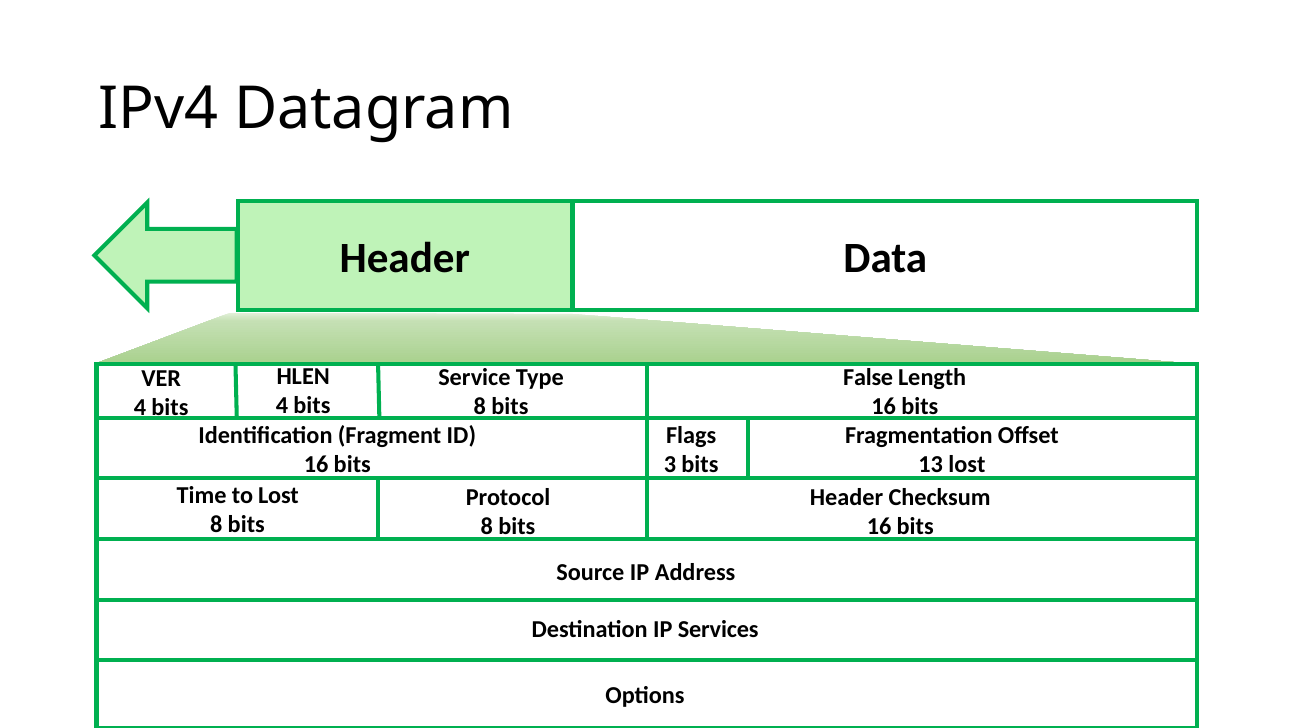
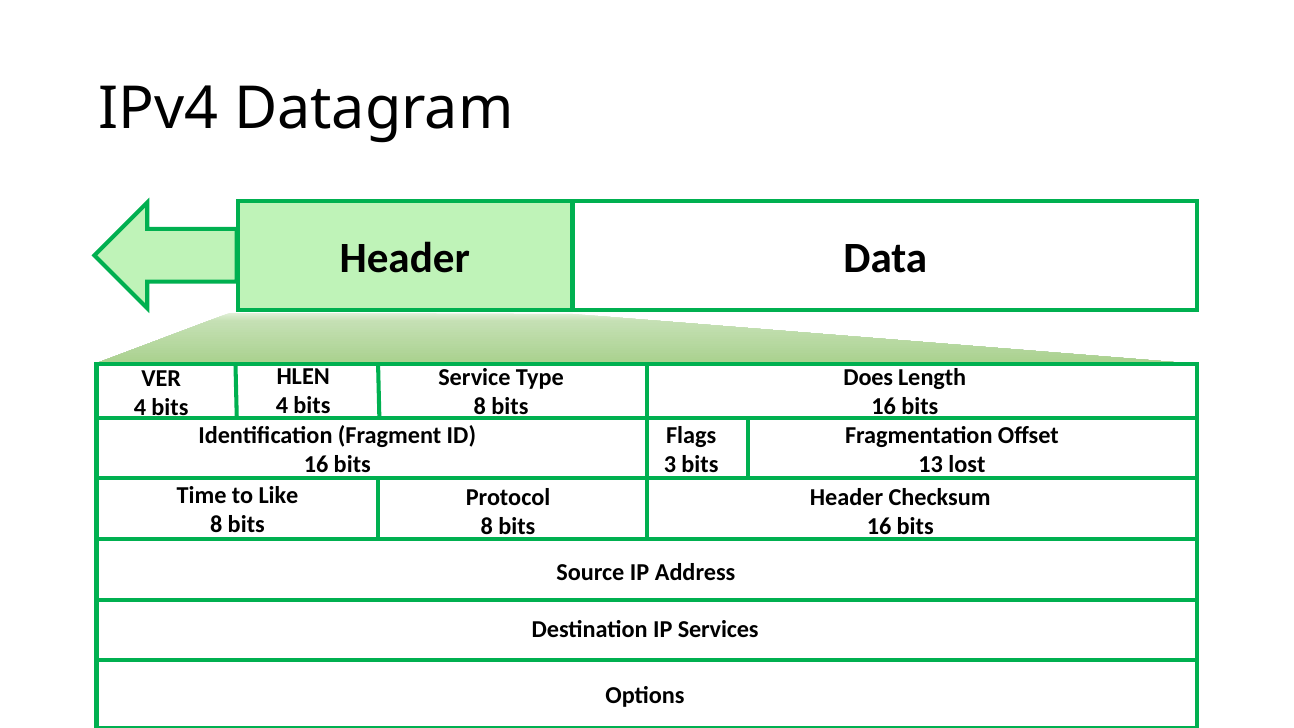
False: False -> Does (868, 378)
to Lost: Lost -> Like (278, 495)
